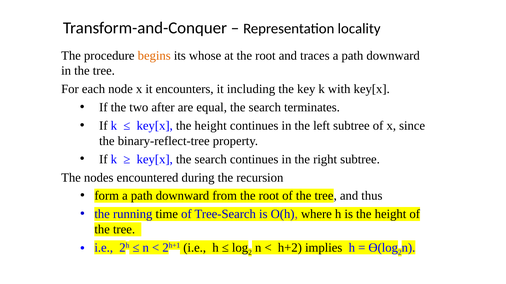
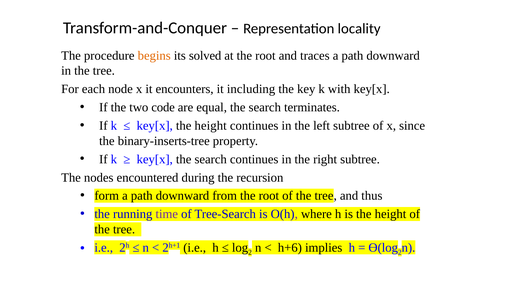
whose: whose -> solved (205, 56)
after: after -> code (163, 108)
binary-reflect-tree: binary-reflect-tree -> binary-inserts-tree (164, 141)
time colour: black -> purple (167, 215)
h+2: h+2 -> h+6 (290, 248)
